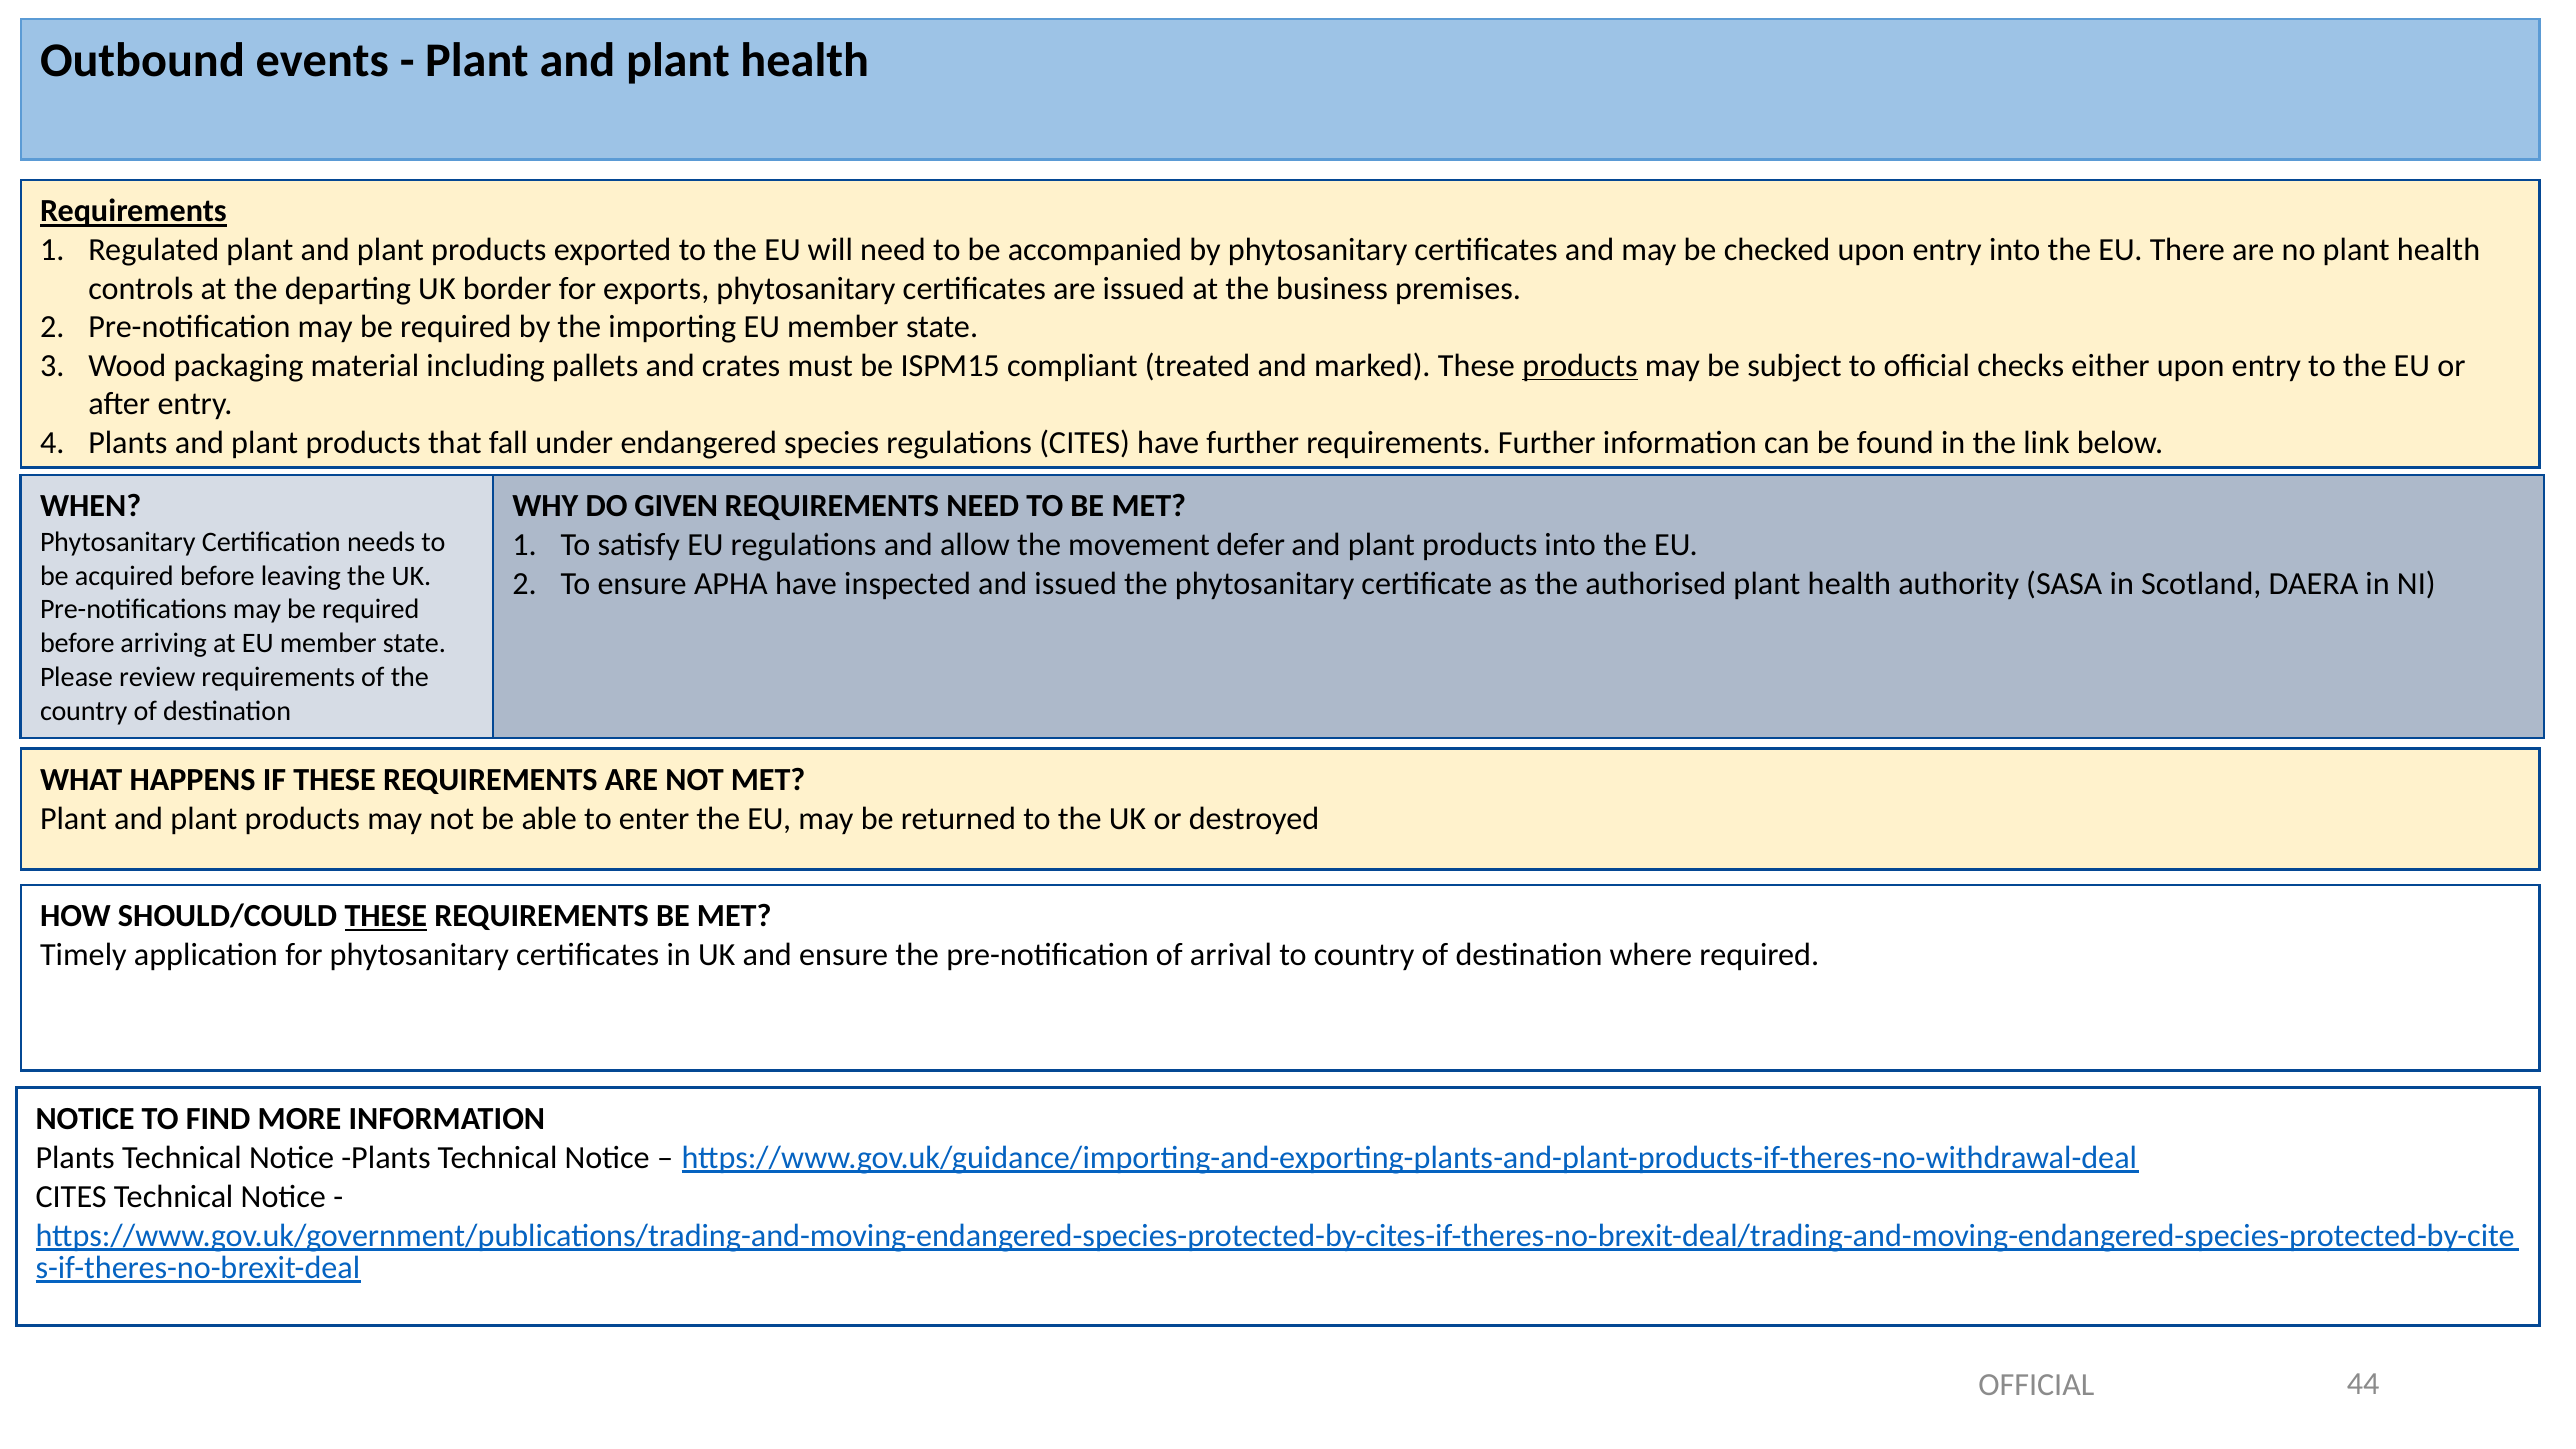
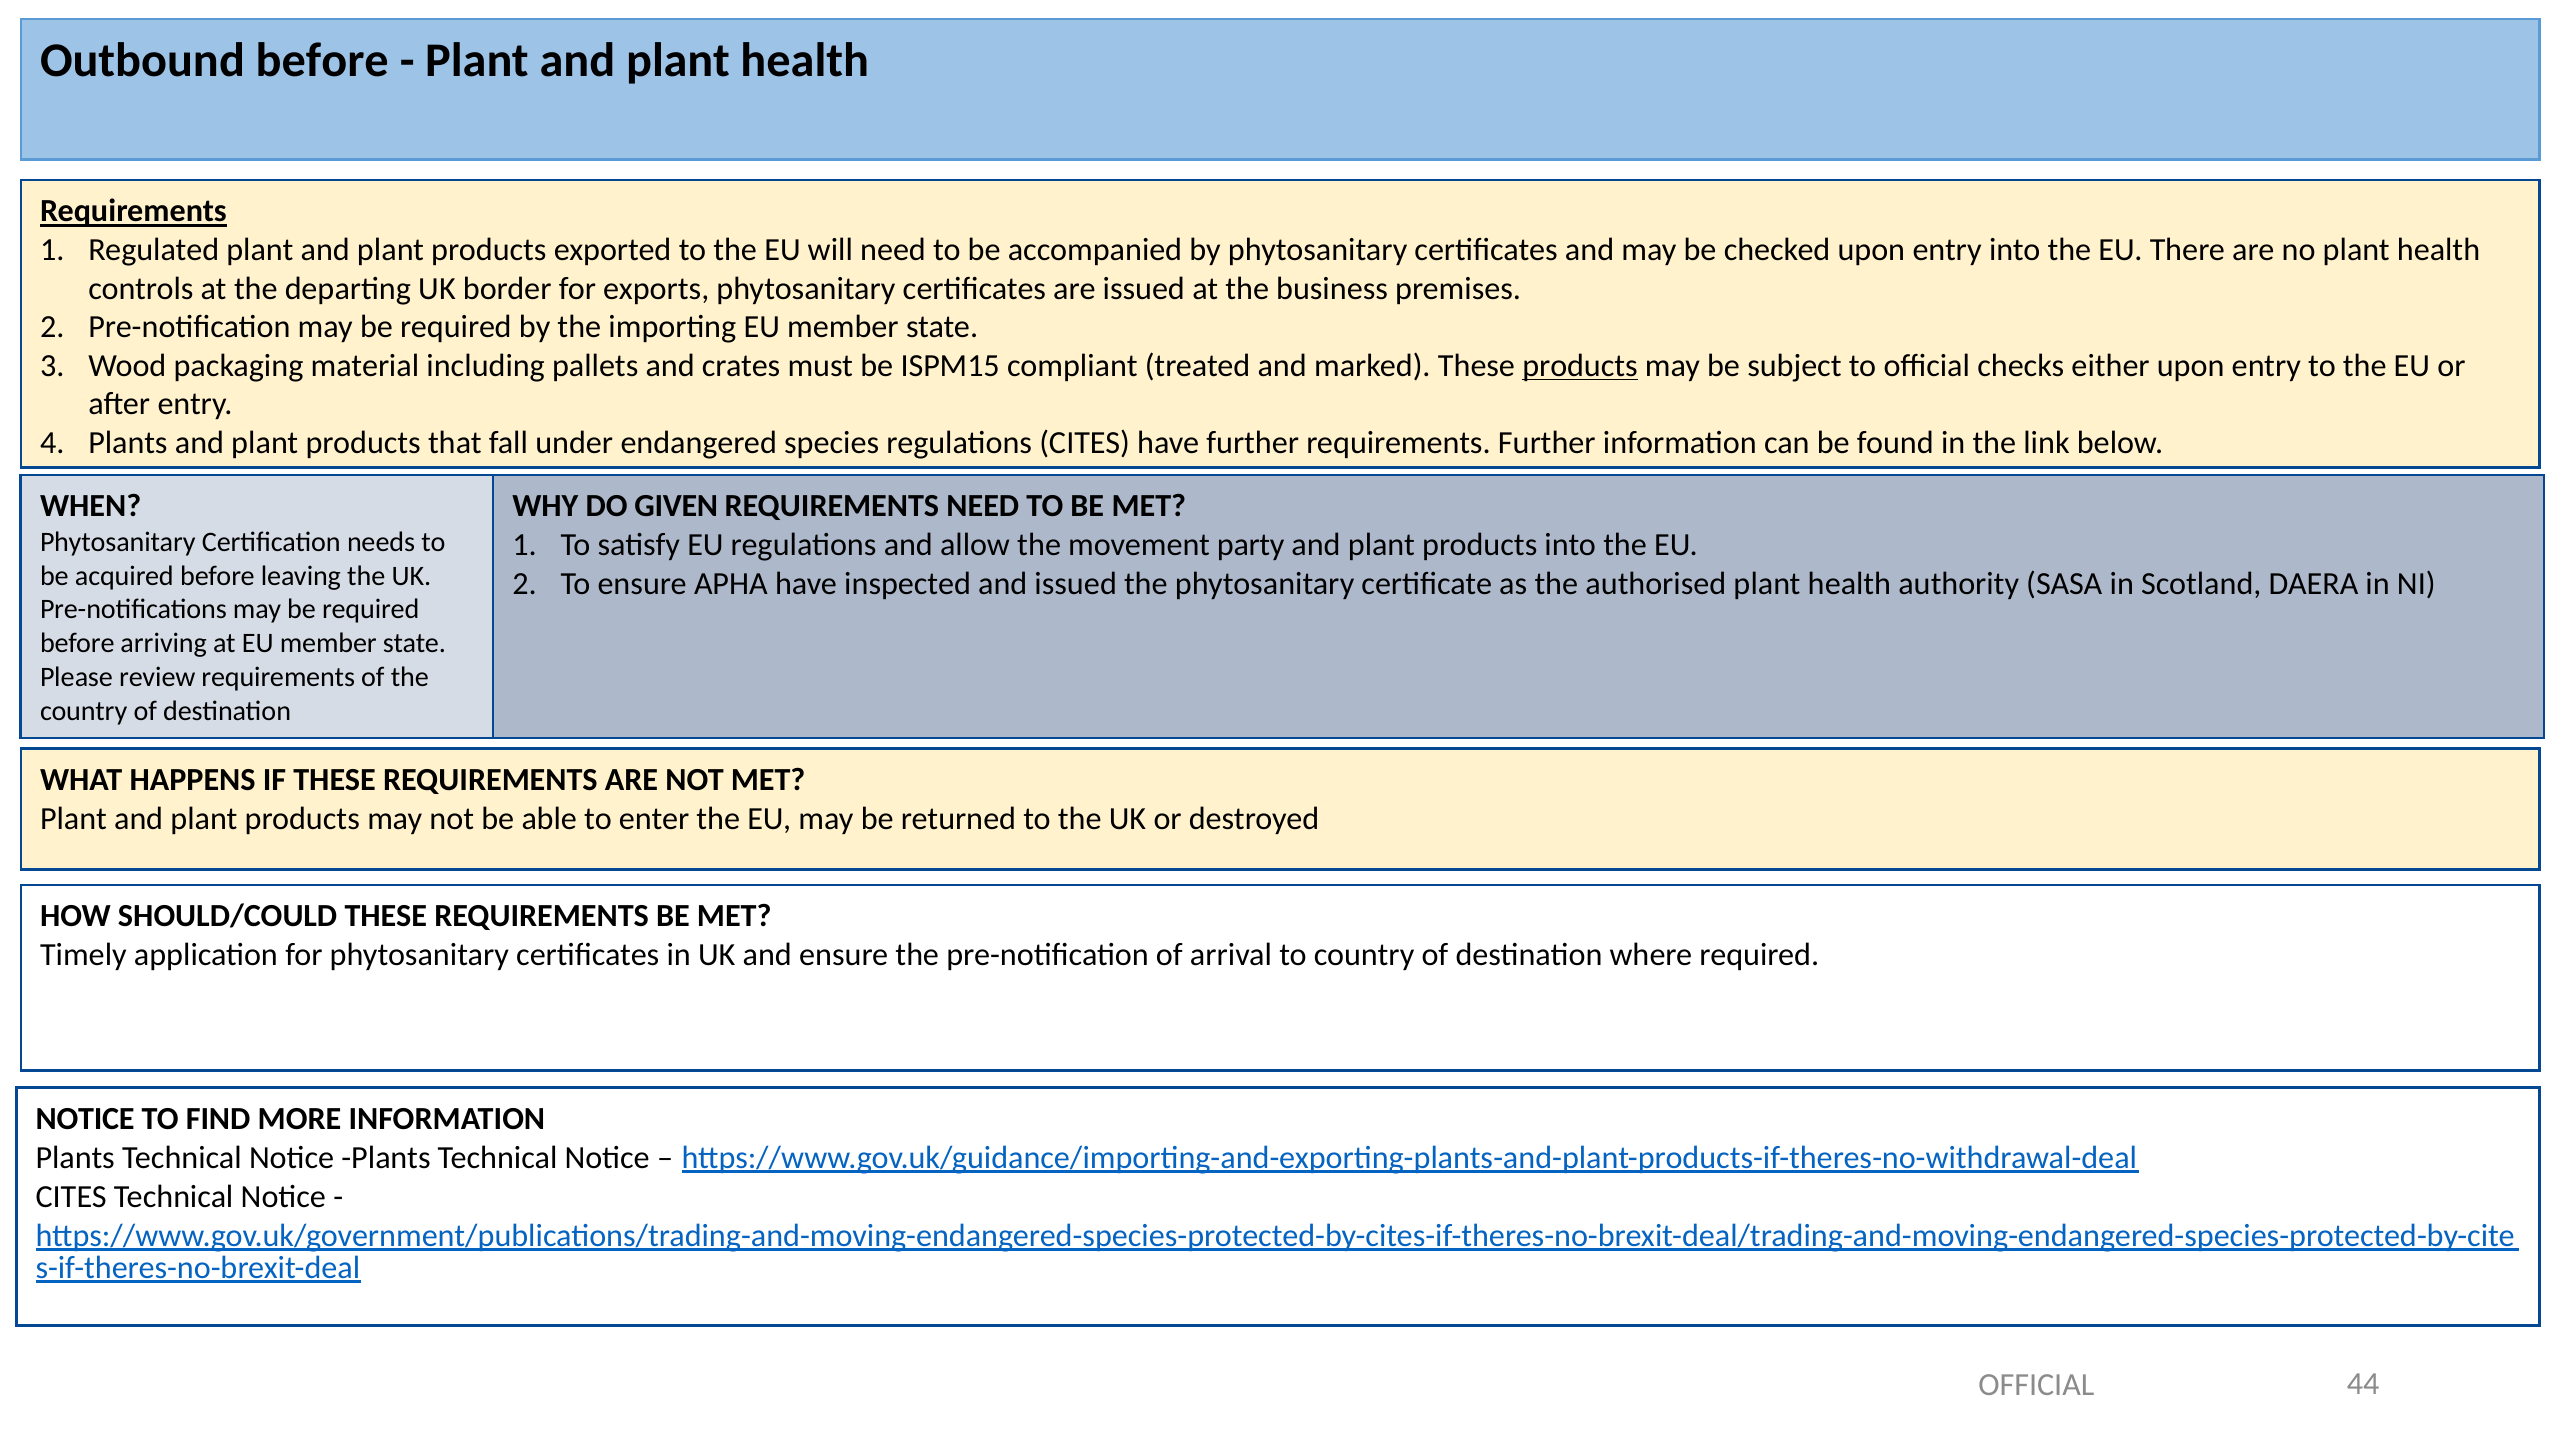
Outbound events: events -> before (322, 61)
defer: defer -> party (1251, 545)
THESE underline: present -> none (386, 916)
